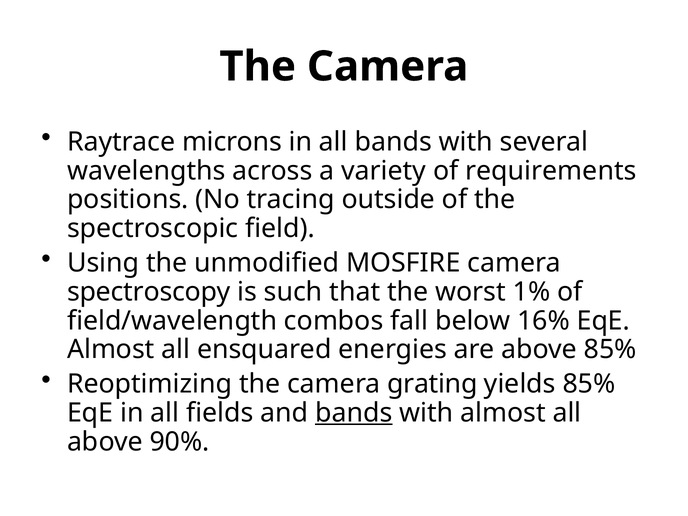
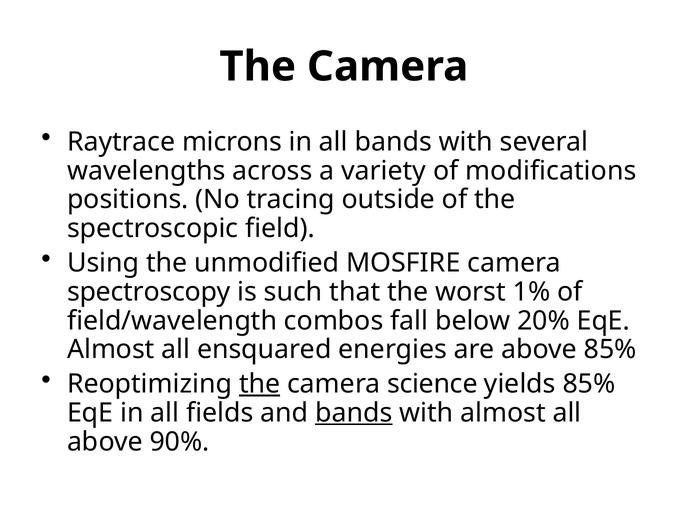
requirements: requirements -> modifications (551, 171)
16%: 16% -> 20% (543, 321)
the underline: none -> present (260, 384)
grating: grating -> science (432, 384)
